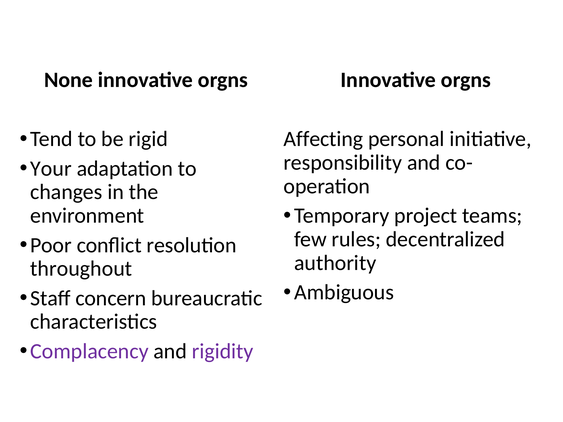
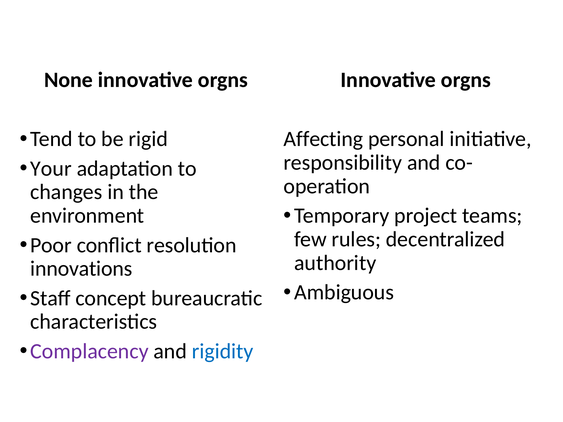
throughout: throughout -> innovations (81, 269)
concern: concern -> concept (111, 298)
rigidity colour: purple -> blue (223, 351)
